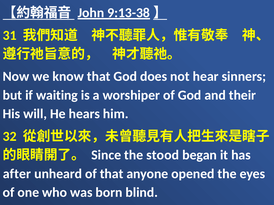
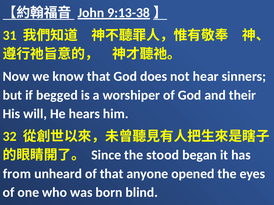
waiting: waiting -> begged (57, 95)
after: after -> from (17, 174)
